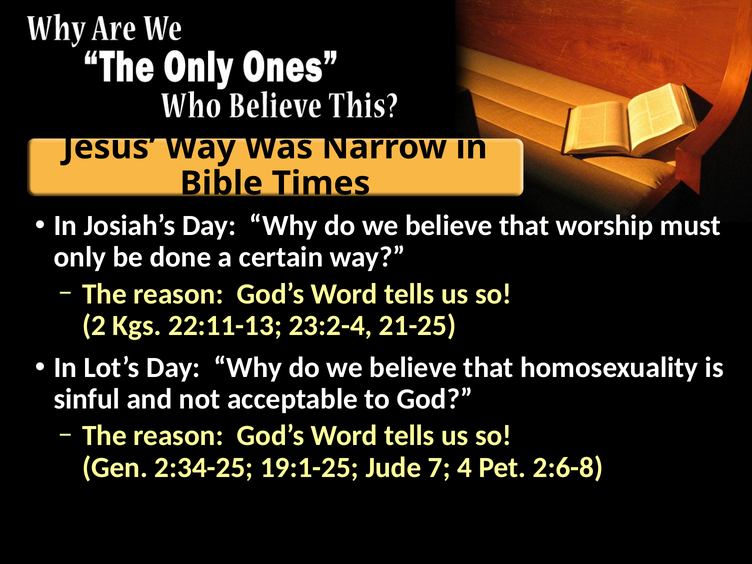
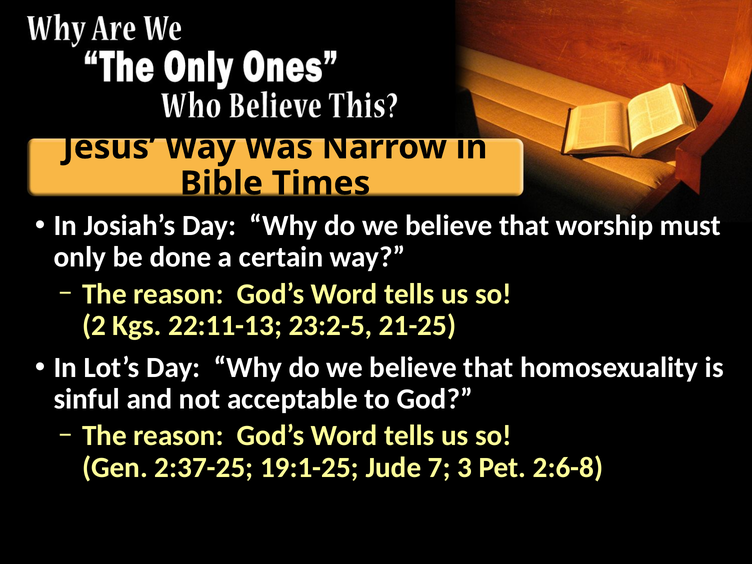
23:2-4: 23:2-4 -> 23:2-5 (331, 326)
2:34-25: 2:34-25 -> 2:37-25 (204, 467)
4: 4 -> 3 (465, 467)
